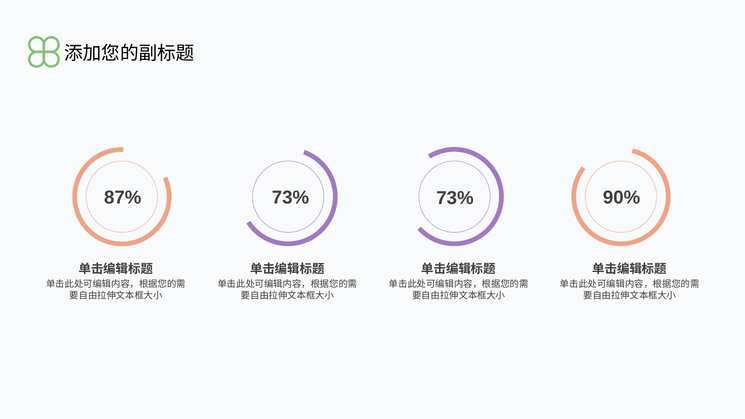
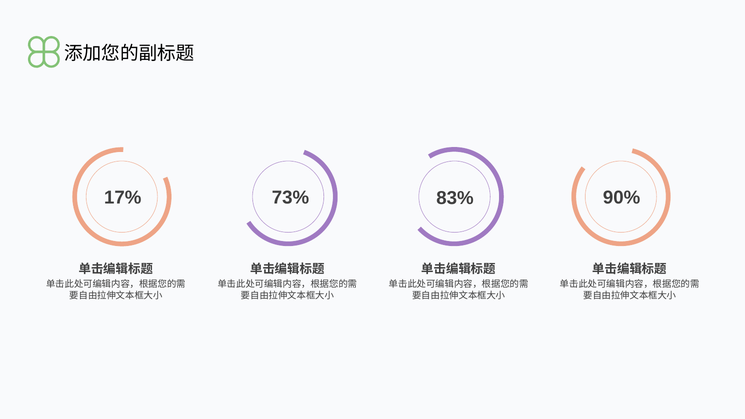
87%: 87% -> 17% (123, 198)
73% 73%: 73% -> 83% (455, 198)
